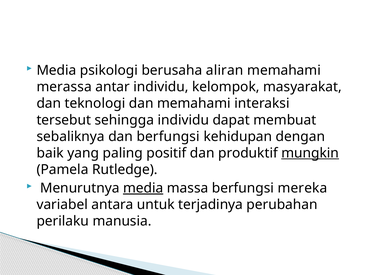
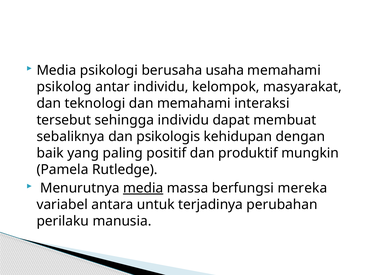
aliran: aliran -> usaha (225, 70)
merassa: merassa -> psikolog (64, 87)
dan berfungsi: berfungsi -> psikologis (168, 136)
mungkin underline: present -> none (310, 153)
